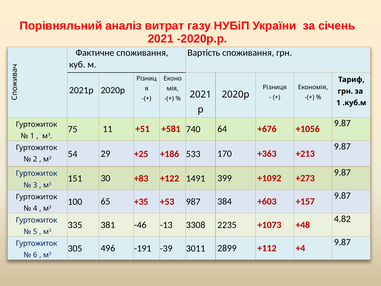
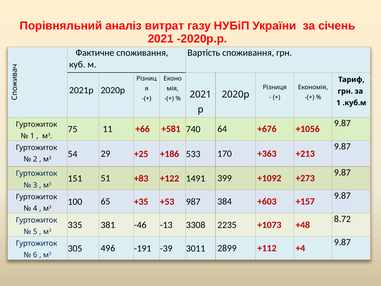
+51: +51 -> +66 (143, 129)
30: 30 -> 51 (105, 178)
4.82: 4.82 -> 8.72 (342, 219)
